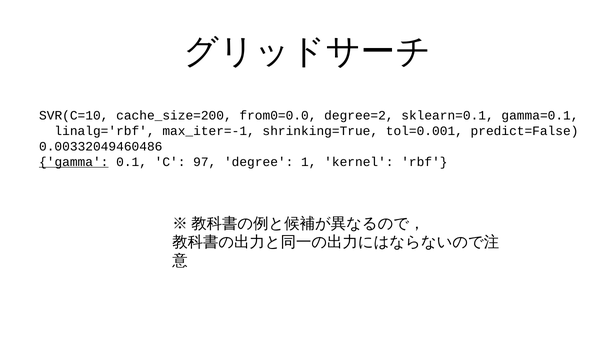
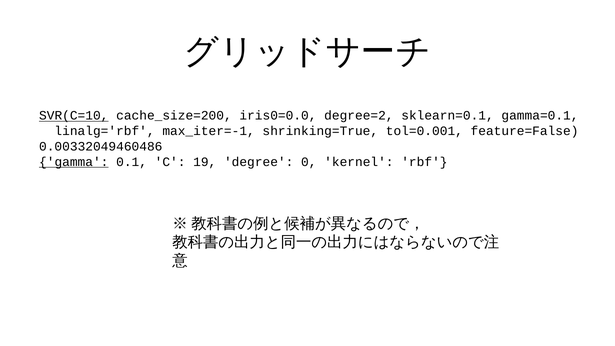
SVR(C=10 underline: none -> present (74, 116)
from0=0.0: from0=0.0 -> iris0=0.0 (278, 116)
predict=False: predict=False -> feature=False (525, 131)
97: 97 -> 19 (205, 162)
1: 1 -> 0 (309, 162)
